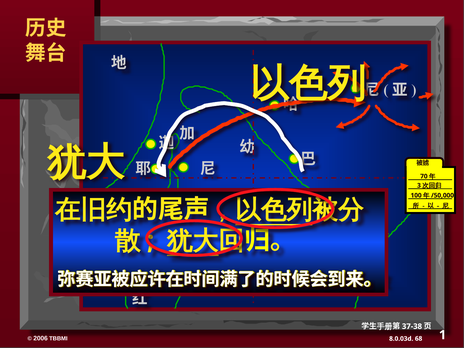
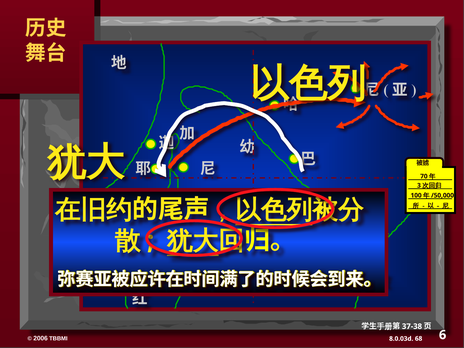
1: 1 -> 6 (443, 335)
